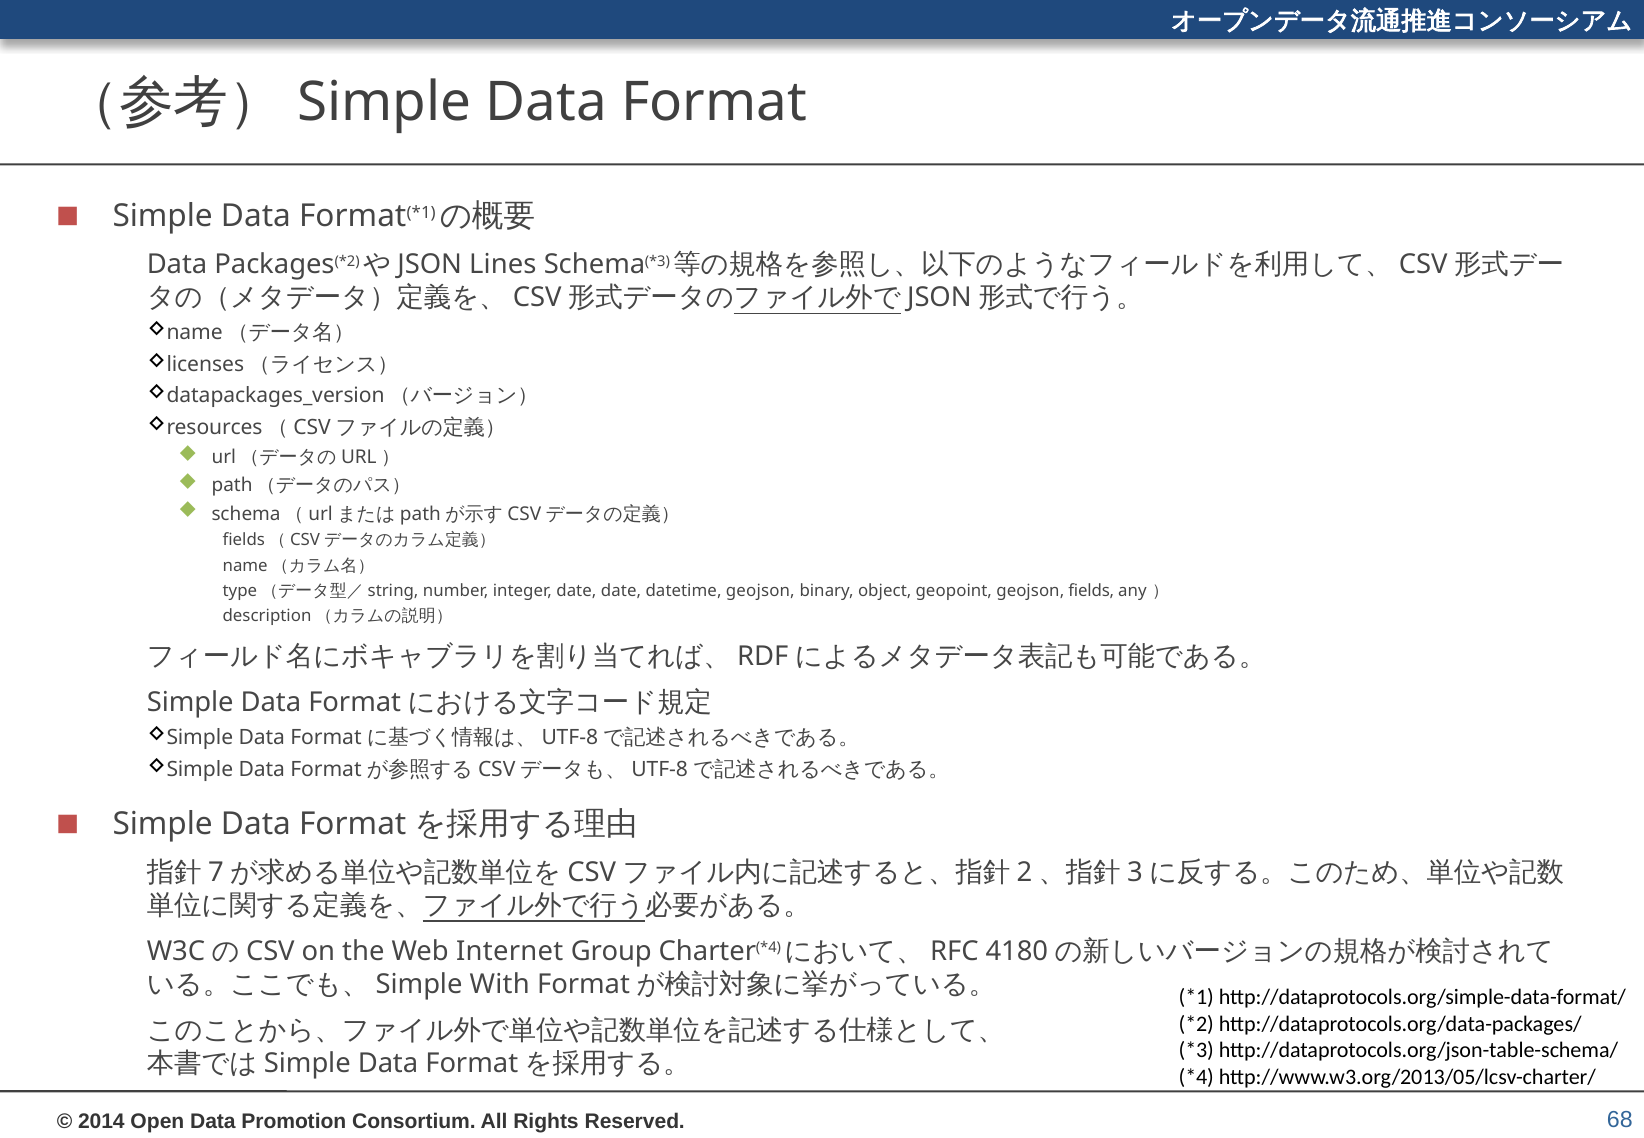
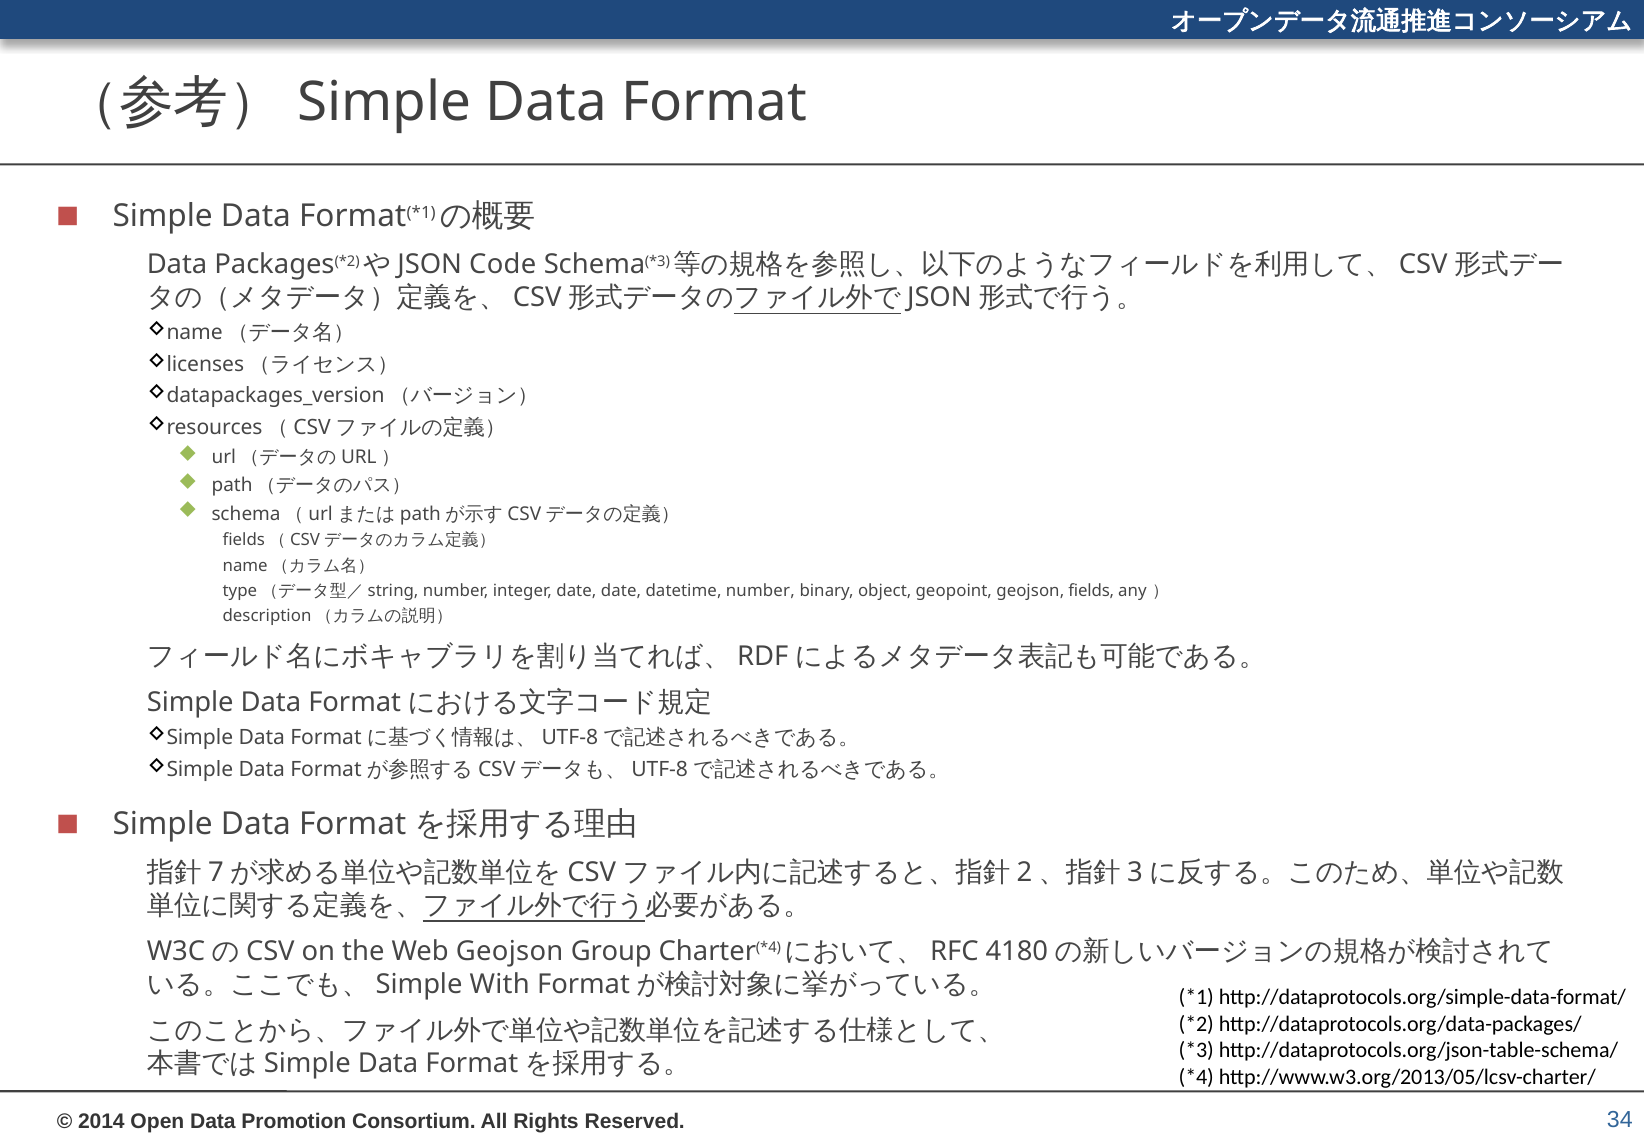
Lines: Lines -> Code (503, 265)
datetime geojson: geojson -> number (760, 591)
Web Internet: Internet -> Geojson (510, 951)
68: 68 -> 34 (1620, 1120)
